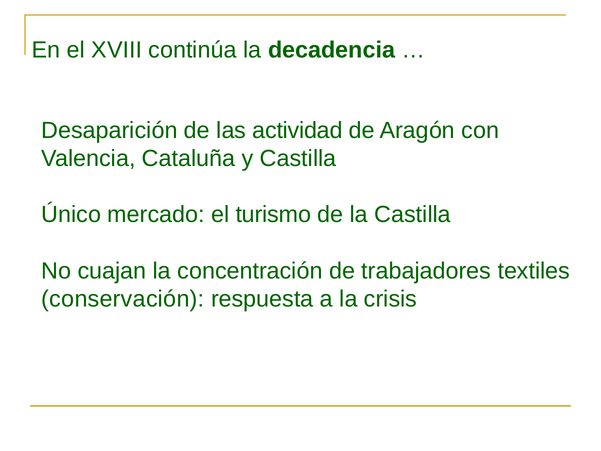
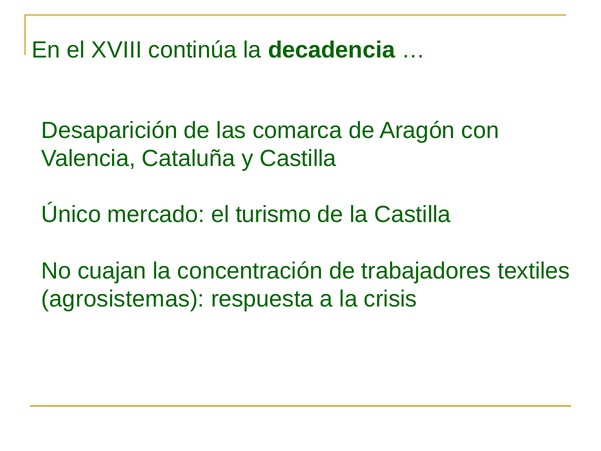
actividad: actividad -> comarca (297, 130)
conservación: conservación -> agrosistemas (123, 299)
